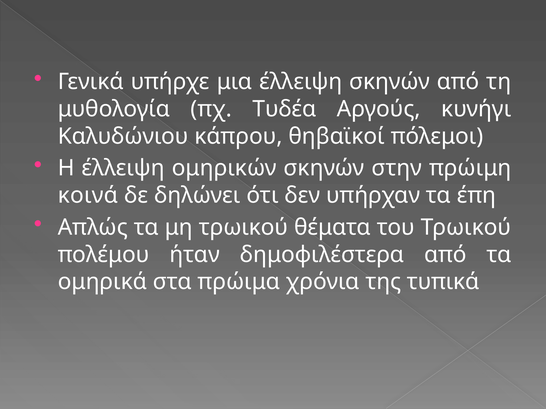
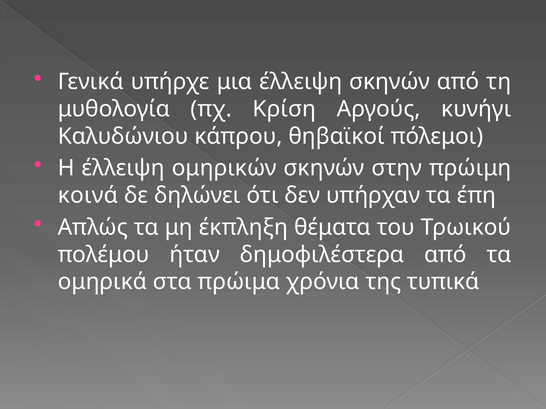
Τυδέα: Τυδέα -> Κρίση (284, 109)
μη τρωικού: τρωικού -> έκπληξη (243, 228)
